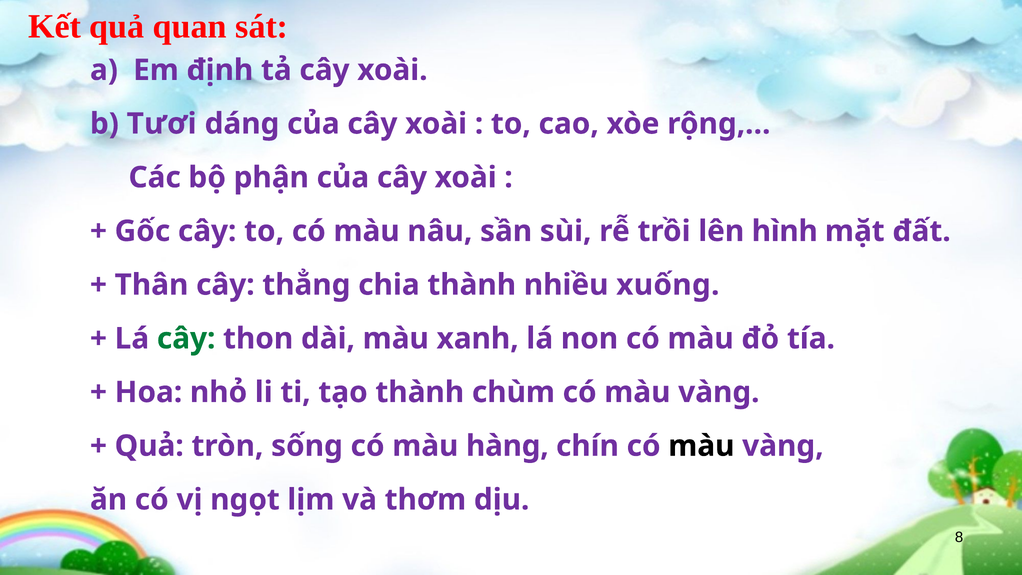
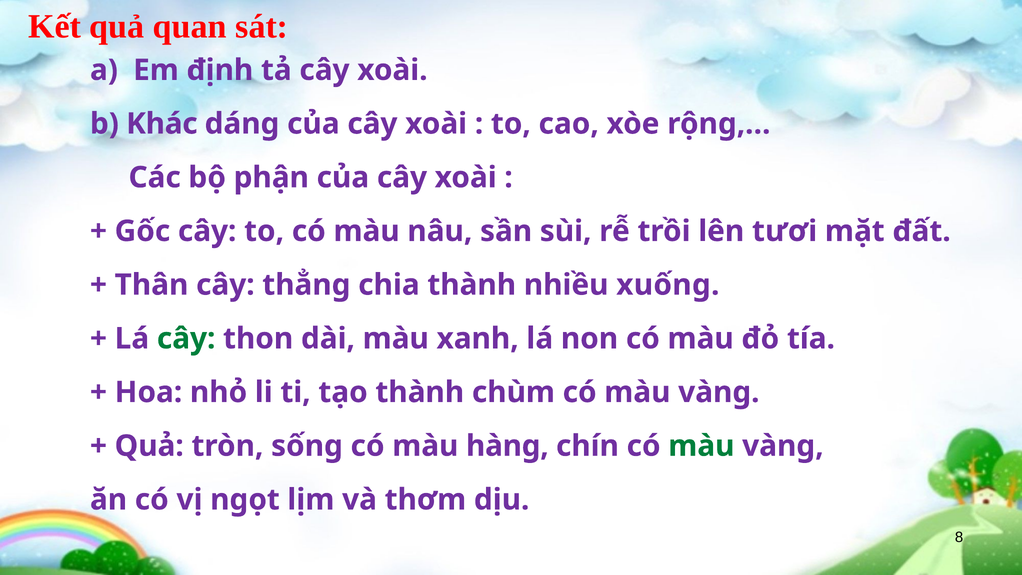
Tươi: Tươi -> Khác (162, 124)
hình: hình -> tươi (785, 231)
màu colour: black -> green (701, 446)
